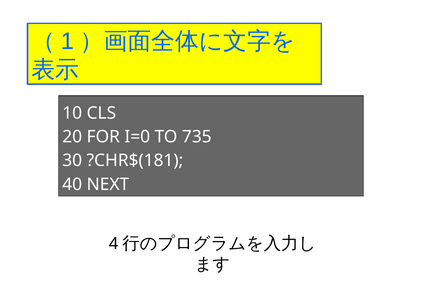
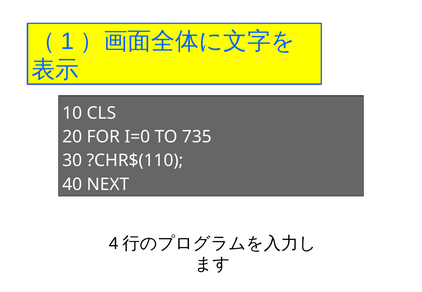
?CHR$(181: ?CHR$(181 -> ?CHR$(110 (135, 161)
